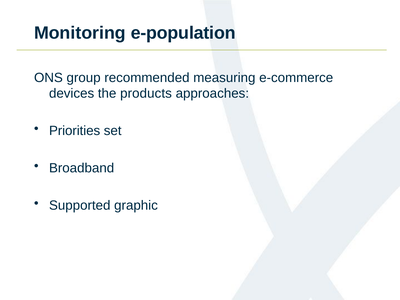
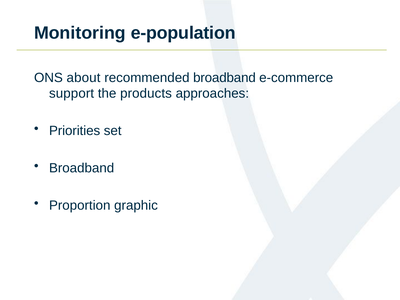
group: group -> about (84, 78)
recommended measuring: measuring -> broadband (224, 78)
devices: devices -> support (72, 94)
Supported: Supported -> Proportion (80, 206)
